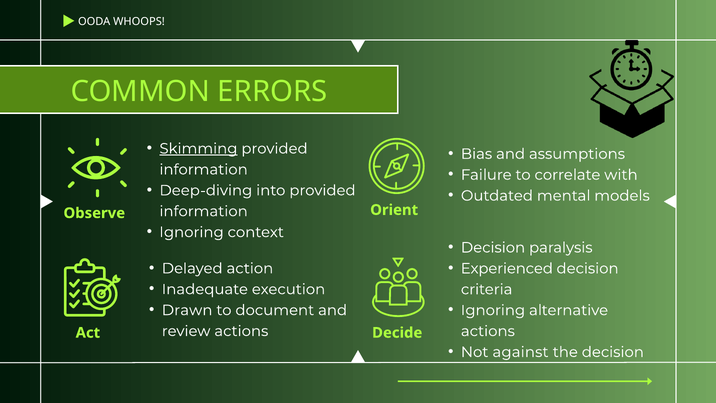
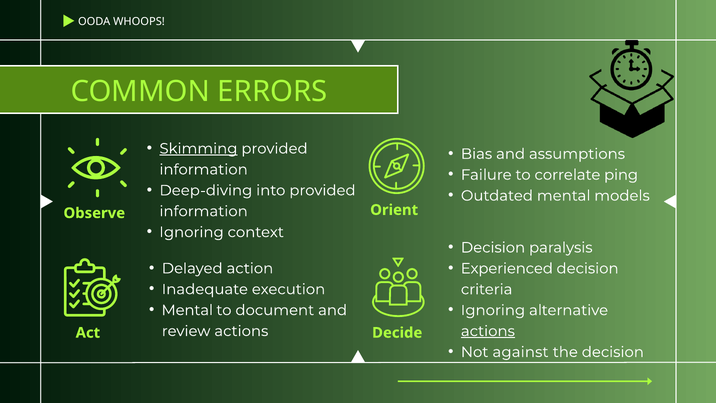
with: with -> ping (621, 175)
Drawn: Drawn -> Mental (187, 310)
actions underline: none -> present (488, 331)
